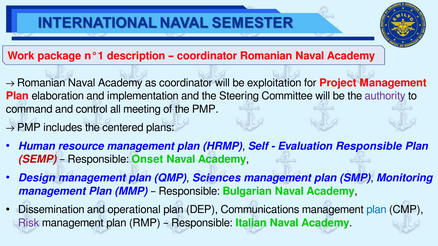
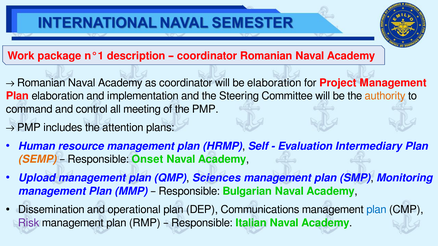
be exploitation: exploitation -> elaboration (274, 83)
authority colour: purple -> orange (385, 96)
centered: centered -> attention (123, 128)
Evaluation Responsible: Responsible -> Intermediary (368, 147)
SEMP colour: red -> orange (37, 160)
Design: Design -> Upload (37, 178)
